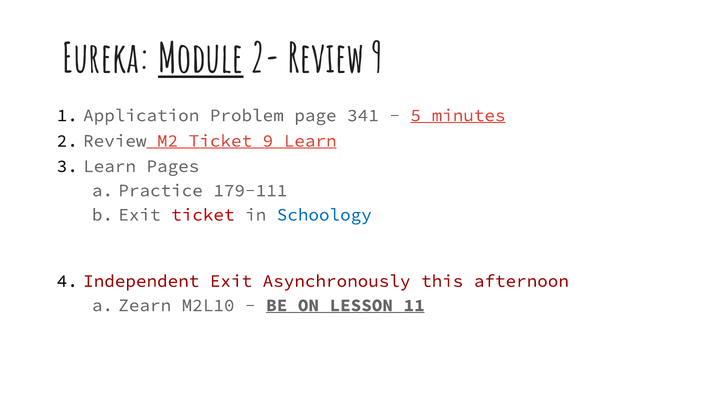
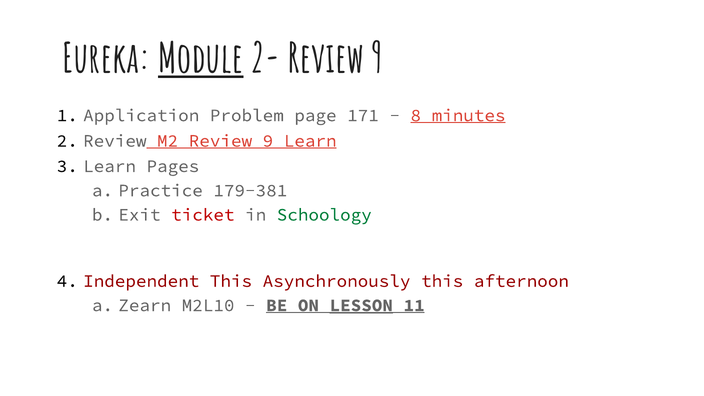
341: 341 -> 171 (363, 115)
5: 5 -> 8 (416, 115)
M2 Ticket: Ticket -> Review (220, 141)
179-111: 179-111 -> 179-381 (250, 190)
Schoology colour: blue -> green (324, 215)
Independent Exit: Exit -> This (231, 281)
LESSON underline: none -> present (361, 305)
